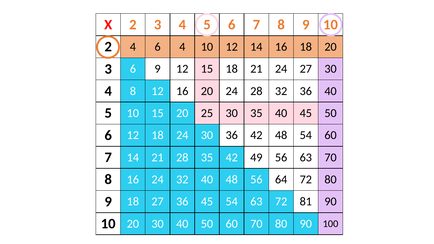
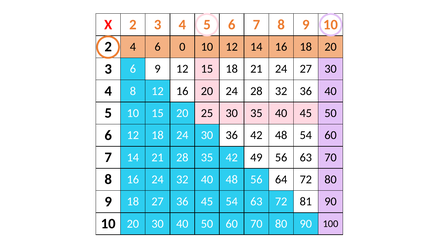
6 4: 4 -> 0 (182, 47)
